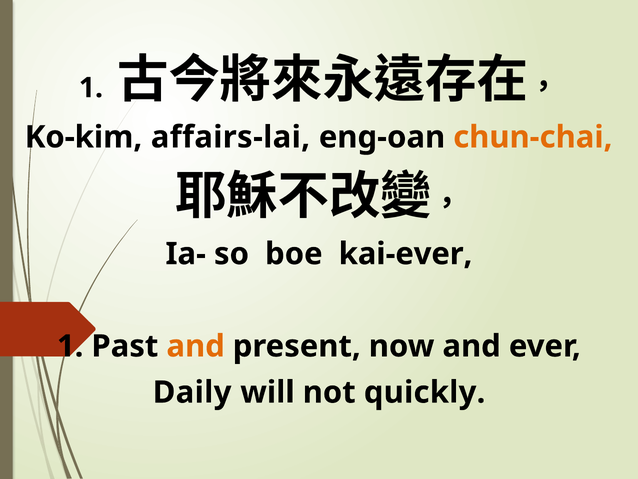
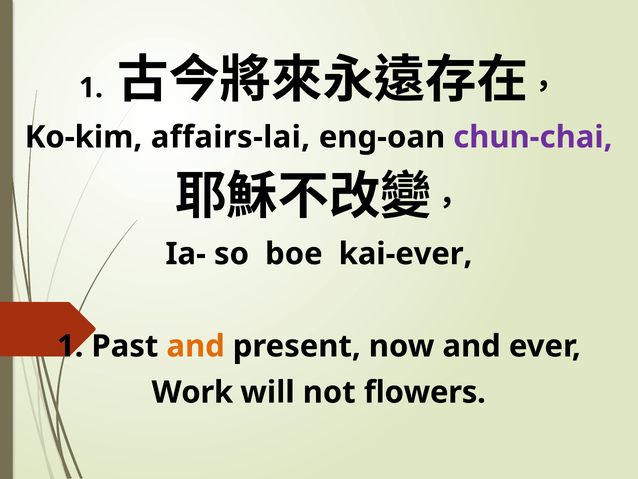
chun-chai colour: orange -> purple (533, 137)
Daily: Daily -> Work (192, 392)
quickly: quickly -> flowers (425, 392)
